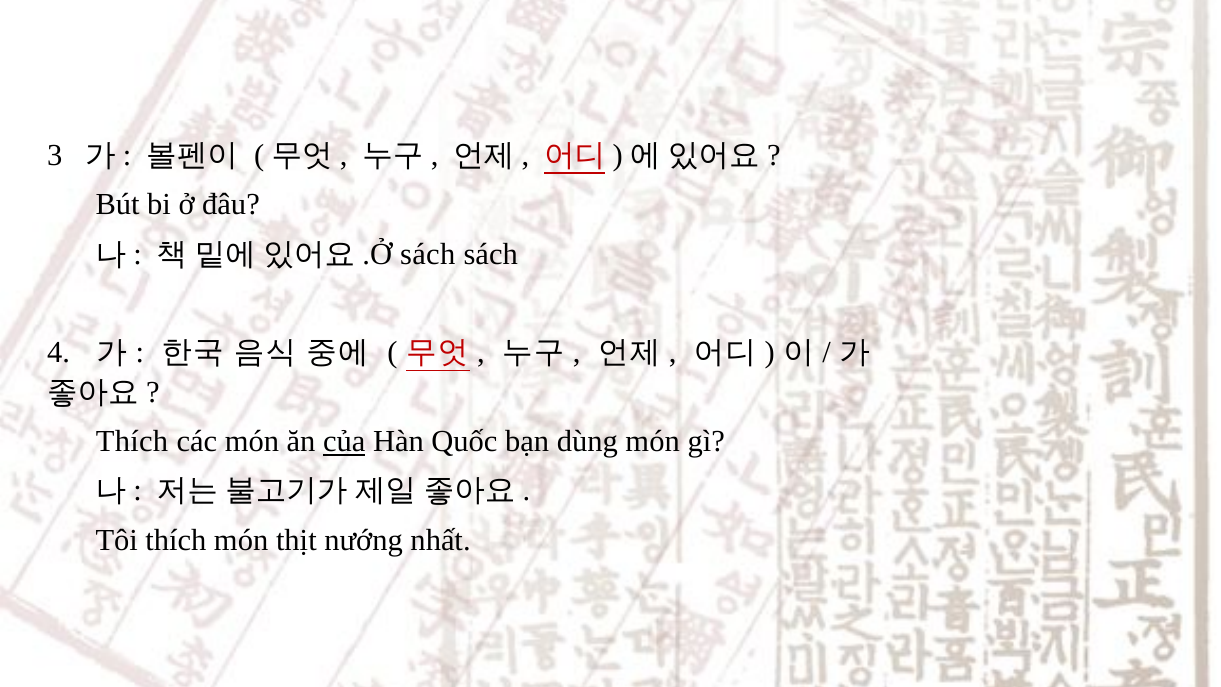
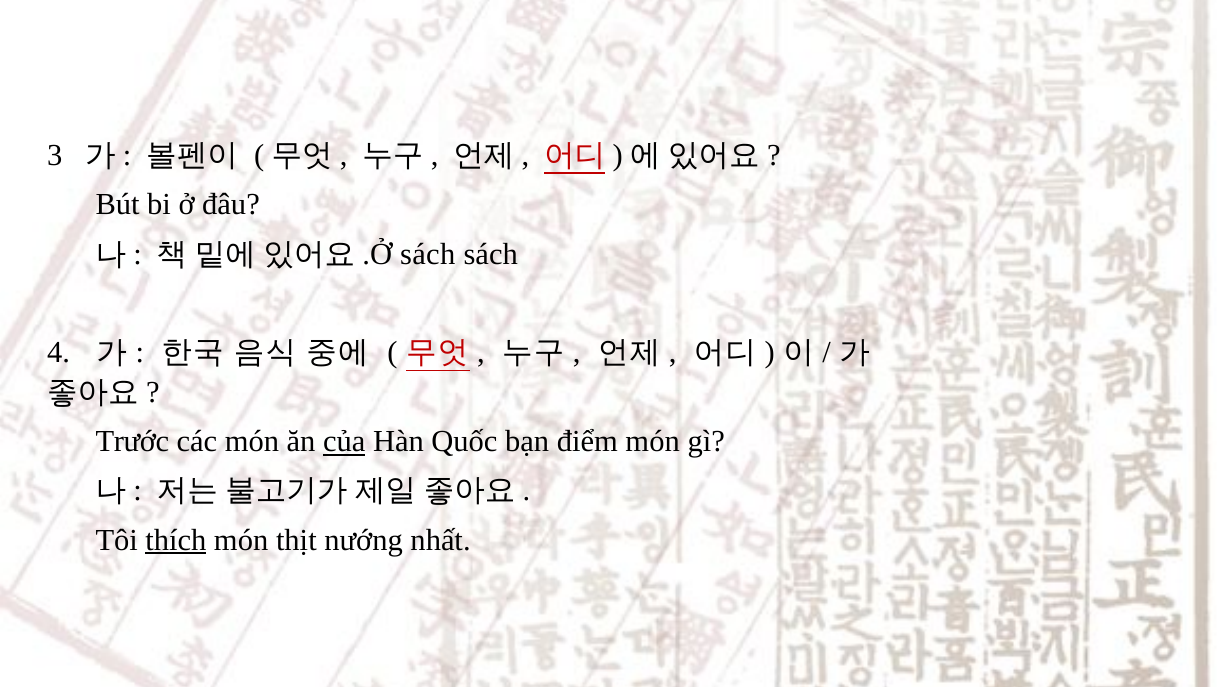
Thích: Thích -> Trước (132, 441)
dùng: dùng -> điểm (587, 441)
thích underline: none -> present (176, 540)
